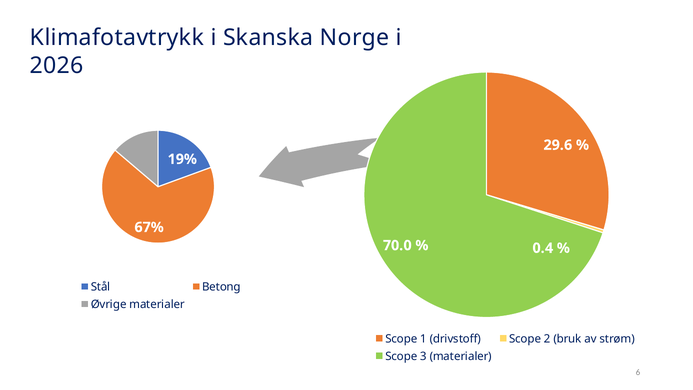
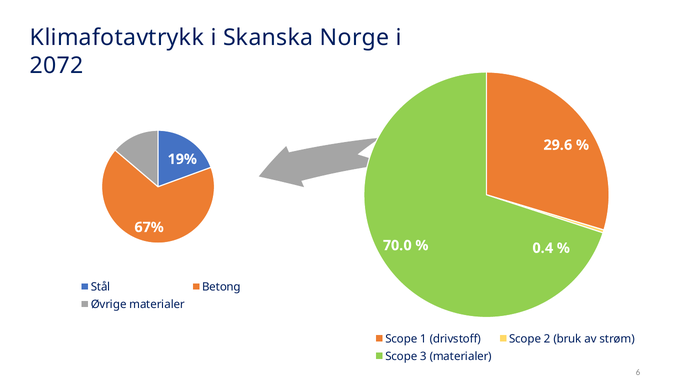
2026: 2026 -> 2072 (57, 66)
